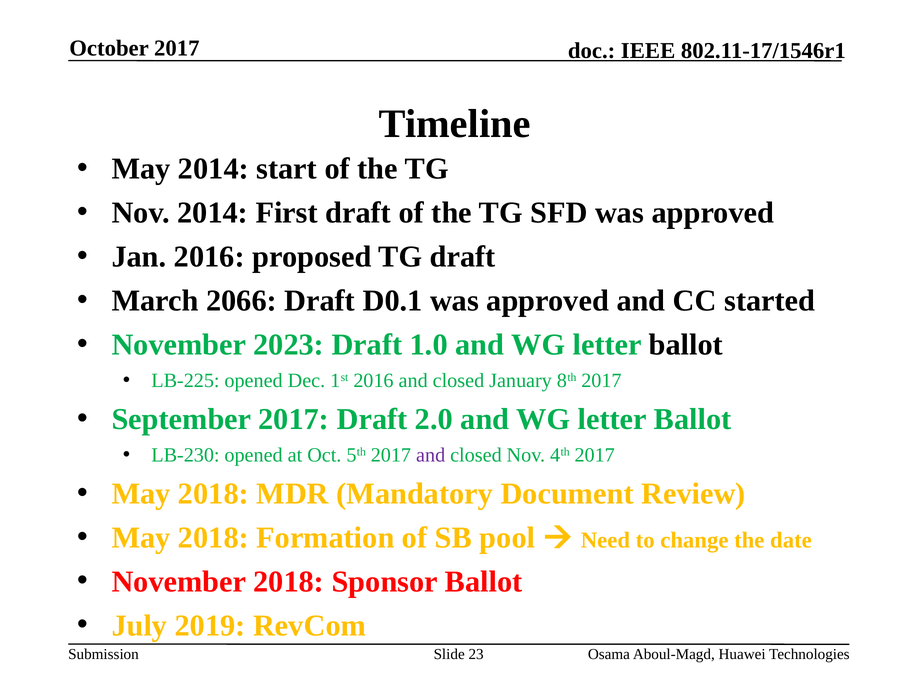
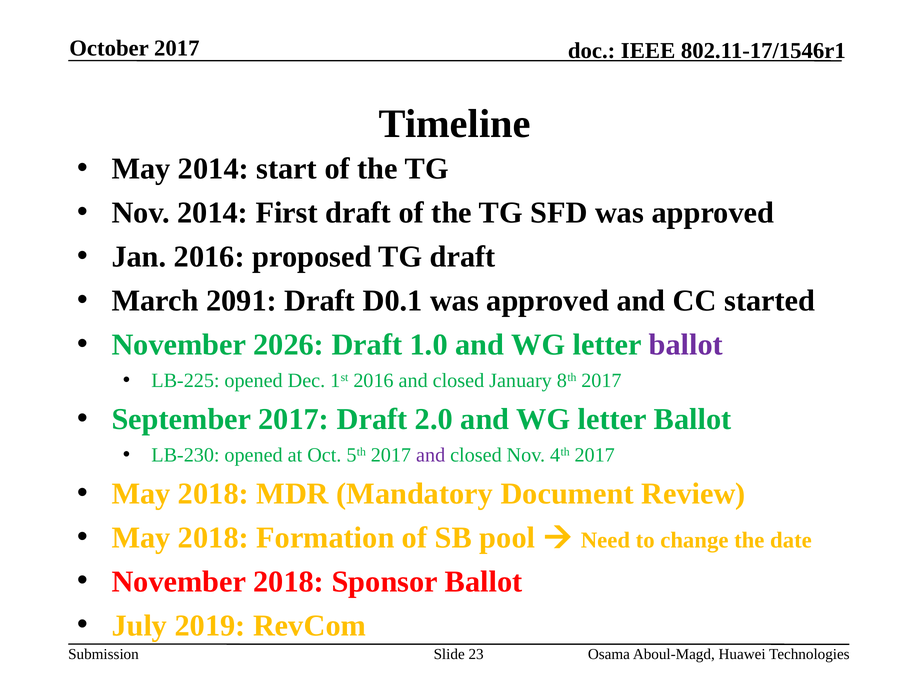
2066: 2066 -> 2091 (241, 301)
2023: 2023 -> 2026 (289, 345)
ballot colour: black -> purple (686, 345)
